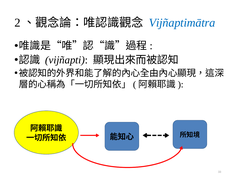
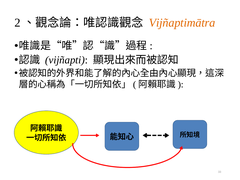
Vijñaptimātra colour: blue -> orange (182, 23)
